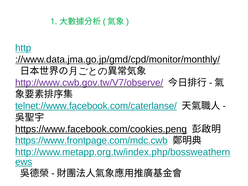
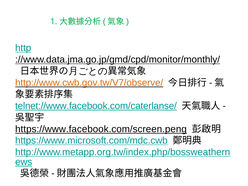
http://www.cwb.gov.tw/V7/observe/ colour: purple -> orange (89, 83)
https://www.facebook.com/cookies.peng: https://www.facebook.com/cookies.peng -> https://www.facebook.com/screen.peng (101, 129)
https://www.frontpage.com/mdc.cwb: https://www.frontpage.com/mdc.cwb -> https://www.microsoft.com/mdc.cwb (91, 141)
